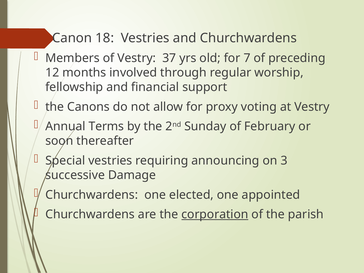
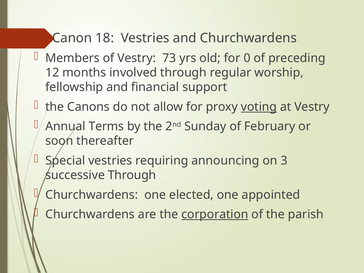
37: 37 -> 73 (169, 58)
7: 7 -> 0 (247, 58)
voting underline: none -> present (259, 107)
successive Damage: Damage -> Through (132, 175)
